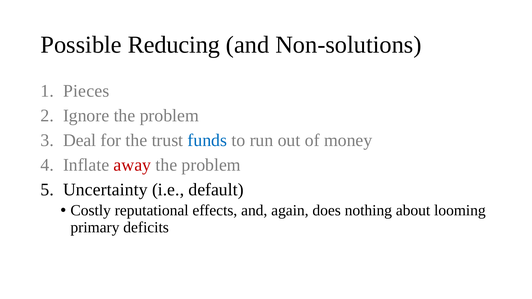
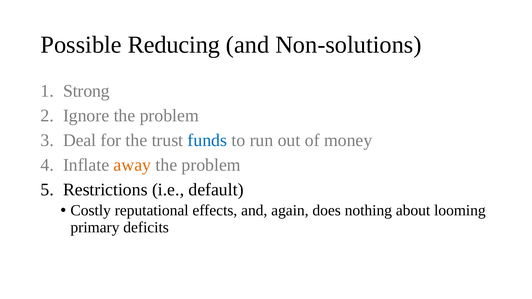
Pieces: Pieces -> Strong (86, 91)
away colour: red -> orange (132, 165)
Uncertainty: Uncertainty -> Restrictions (105, 190)
